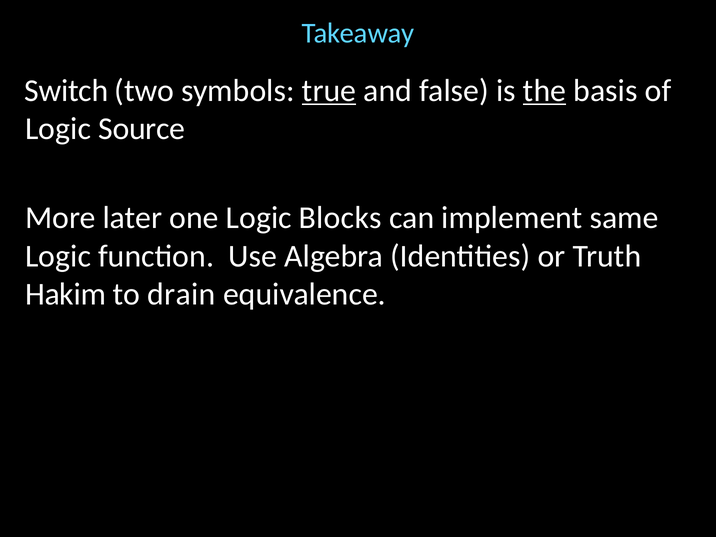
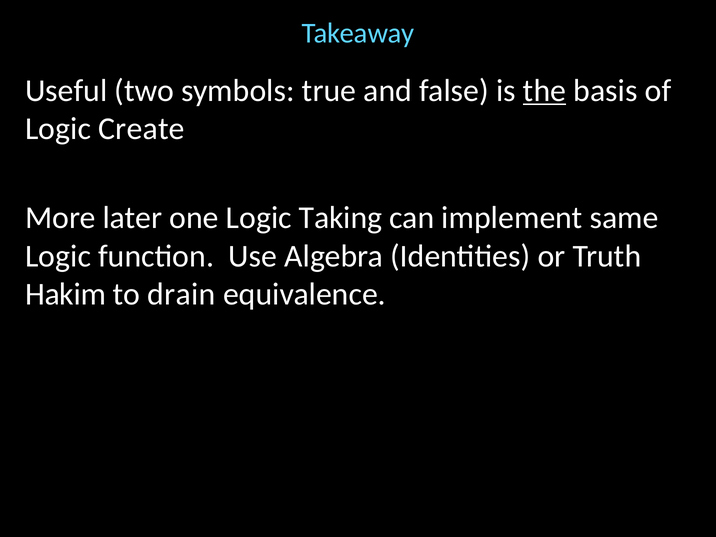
Switch: Switch -> Useful (66, 91)
true underline: present -> none (329, 91)
Source: Source -> Create (141, 129)
Blocks: Blocks -> Taking (340, 218)
